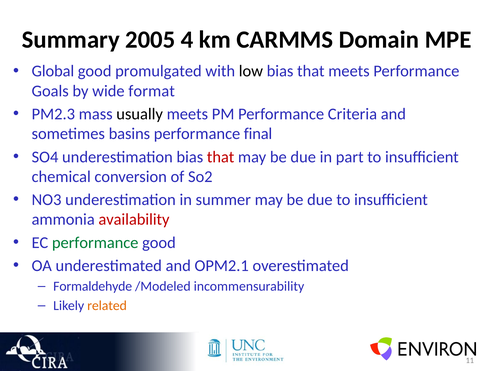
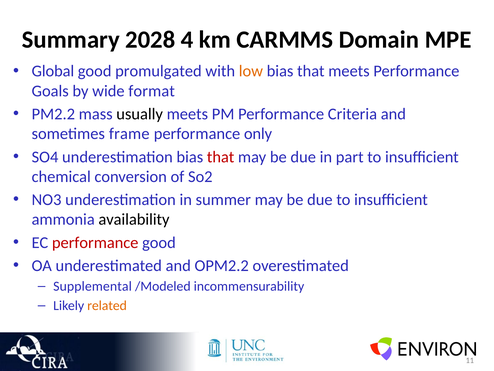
2005: 2005 -> 2028 (150, 40)
low colour: black -> orange (251, 71)
PM2.3: PM2.3 -> PM2.2 (53, 114)
basins: basins -> frame (129, 134)
final: final -> only (258, 134)
availability colour: red -> black (134, 219)
performance colour: green -> red (95, 242)
OPM2.1: OPM2.1 -> OPM2.2 (222, 265)
Formaldehyde: Formaldehyde -> Supplemental (93, 286)
